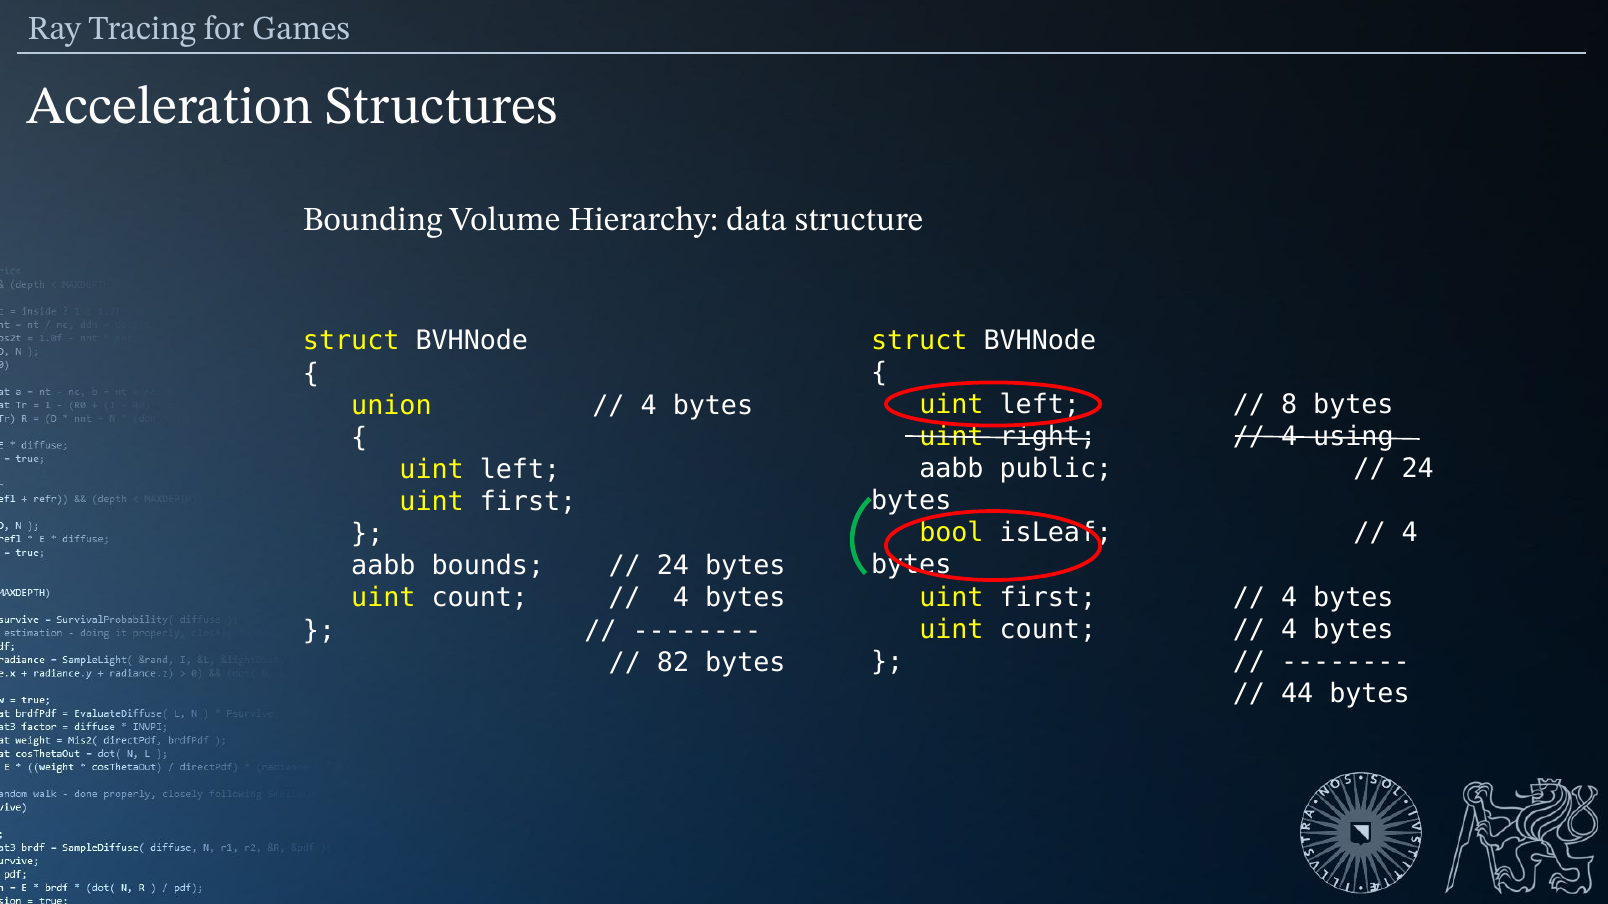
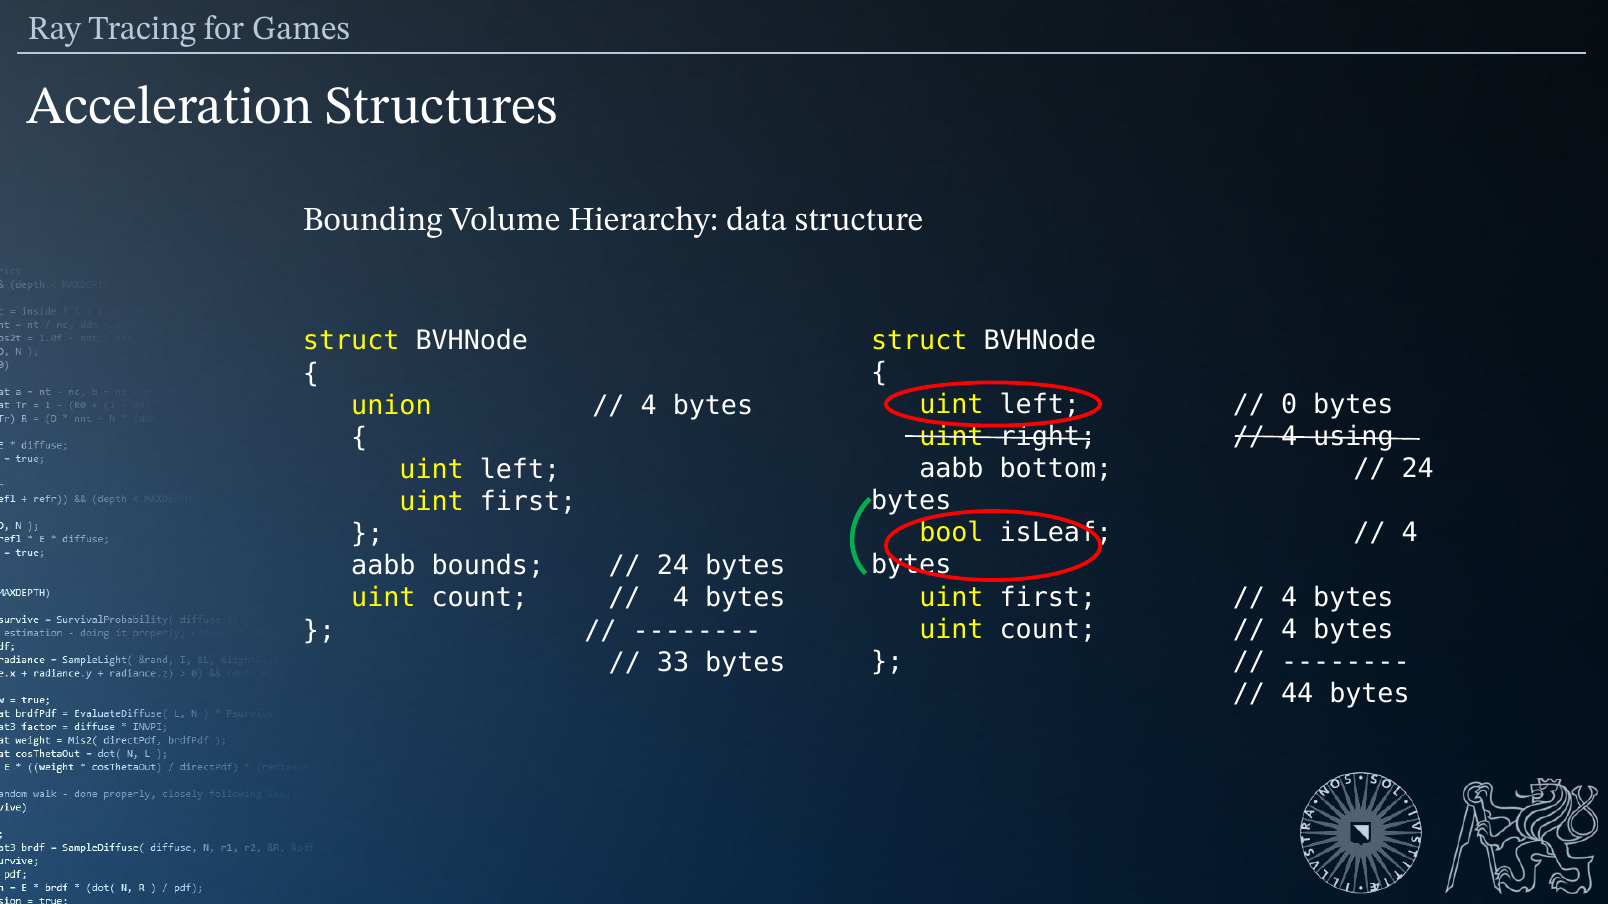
8: 8 -> 0 (1289, 405)
public: public -> bottom (1056, 469)
82: 82 -> 33 (673, 663)
